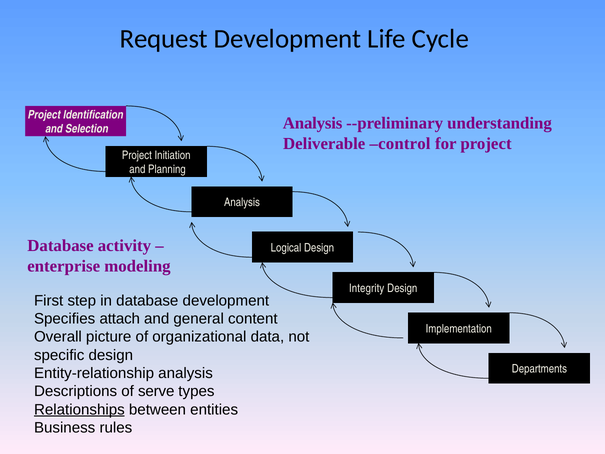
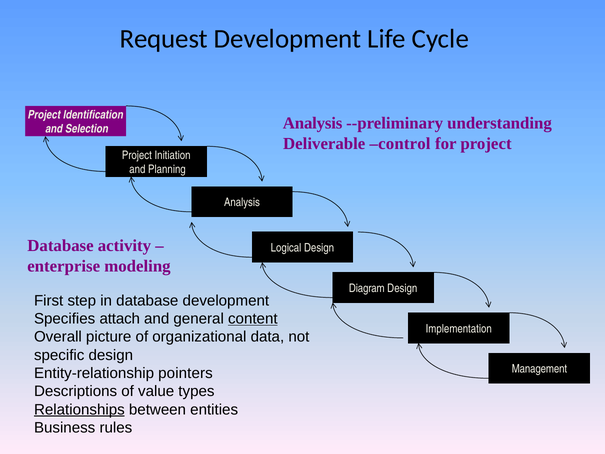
Integrity: Integrity -> Diagram (367, 288)
content underline: none -> present (253, 319)
Departments: Departments -> Management (539, 369)
Entity-relationship analysis: analysis -> pointers (185, 373)
serve: serve -> value (156, 391)
